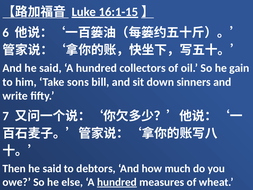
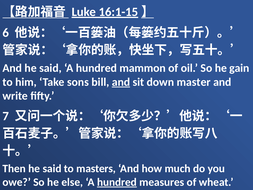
collectors: collectors -> mammon (143, 68)
and underline: none -> present (121, 82)
sinners: sinners -> master (194, 82)
debtors: debtors -> masters (96, 168)
